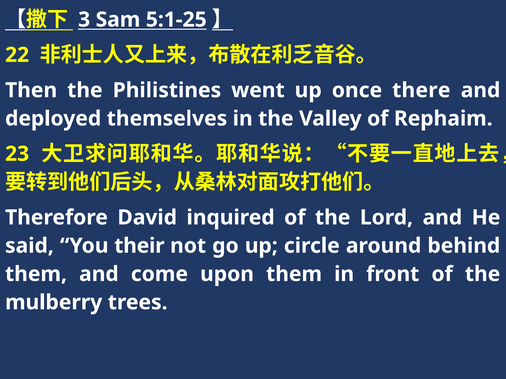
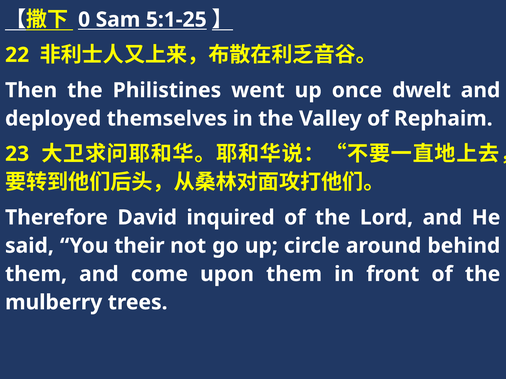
3: 3 -> 0 (84, 20)
there: there -> dwelt (422, 90)
